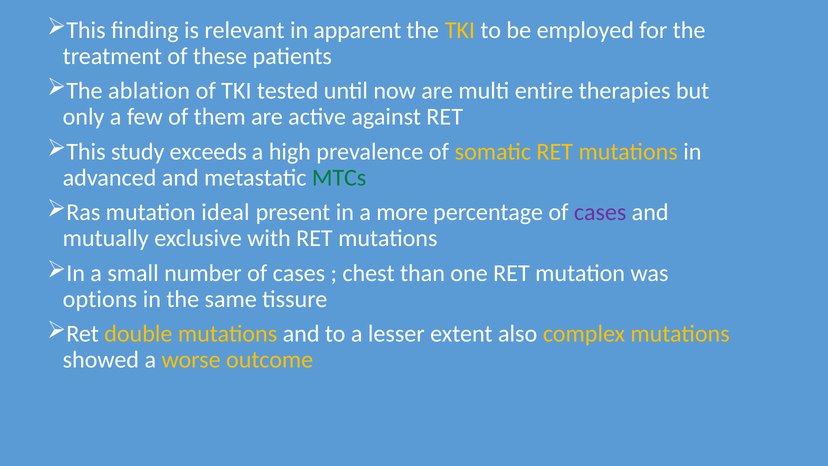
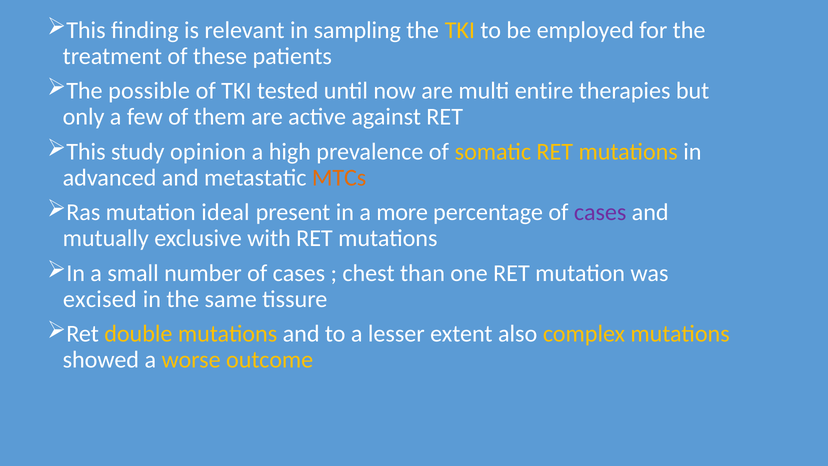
apparent: apparent -> sampling (357, 30)
ablation: ablation -> possible (149, 91)
exceeds: exceeds -> opinion (208, 152)
MTCs colour: green -> orange (339, 178)
options: options -> excised (100, 299)
